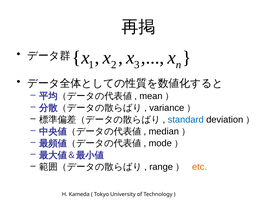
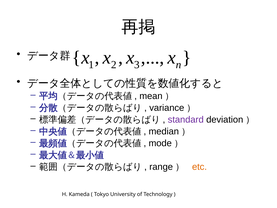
standard colour: blue -> purple (186, 119)
